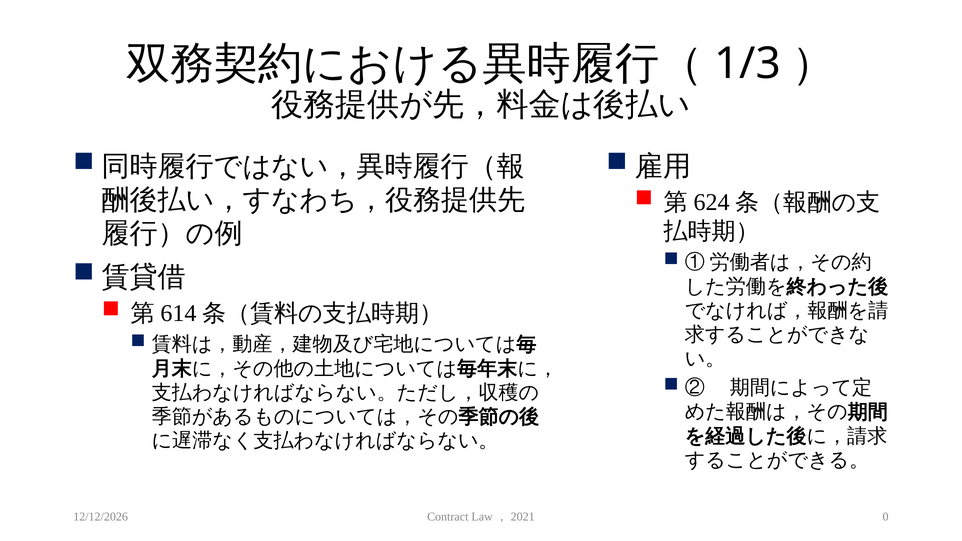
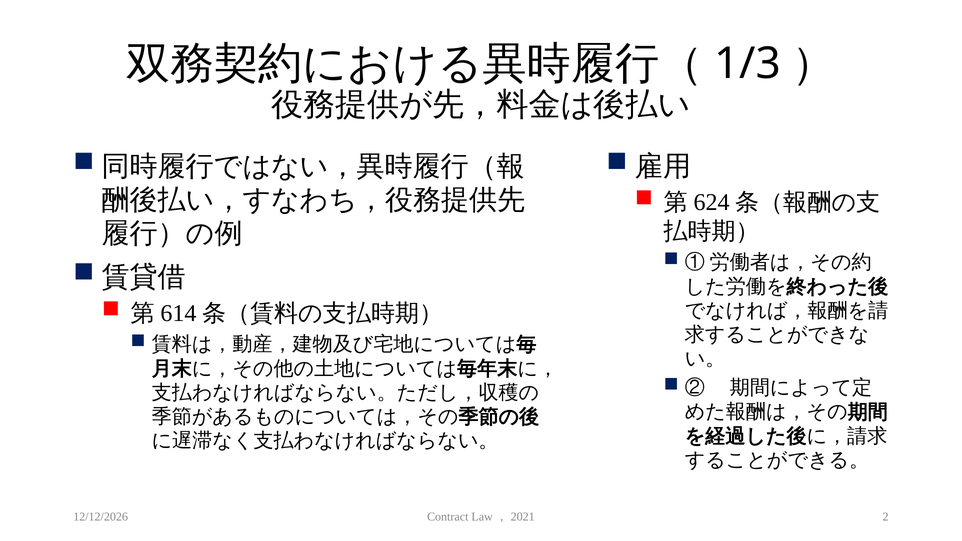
0: 0 -> 2 (886, 517)
